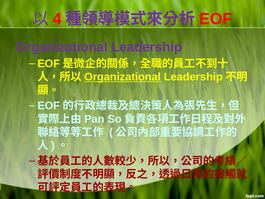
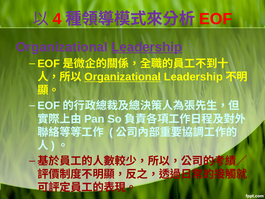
Leadership underline: none -> present (147, 47)
